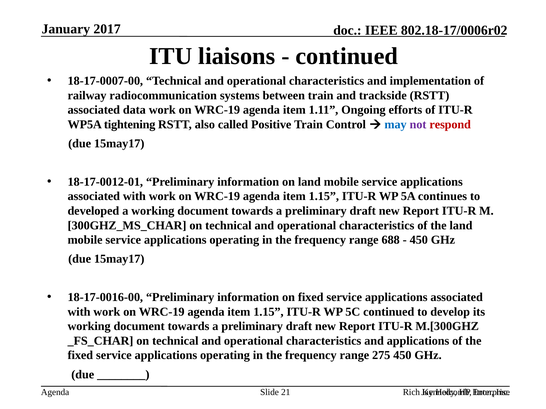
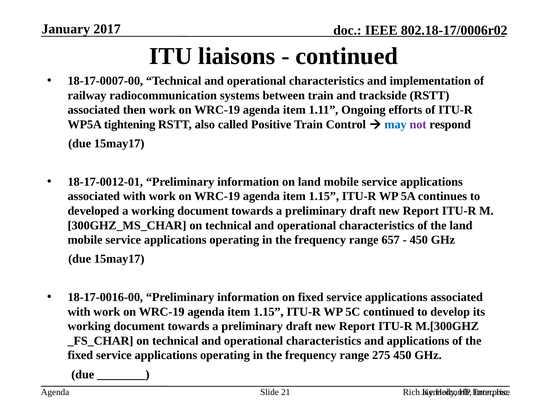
data: data -> then (134, 110)
respond colour: red -> black (450, 125)
688: 688 -> 657 (391, 240)
